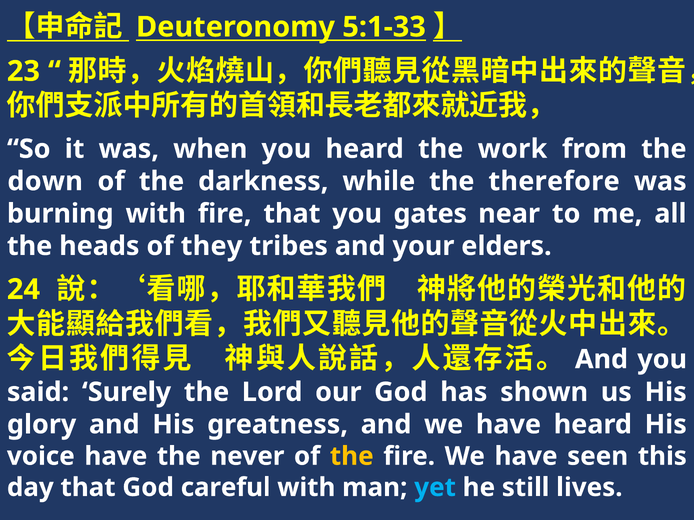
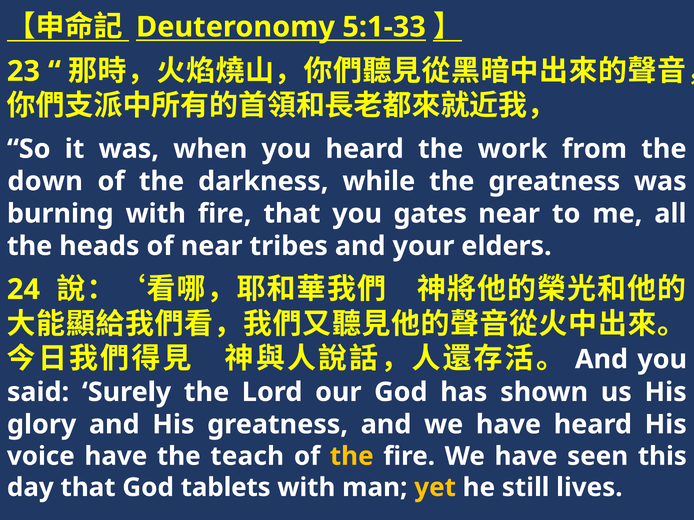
the therefore: therefore -> greatness (554, 182)
of they: they -> near (212, 246)
never: never -> teach (247, 457)
careful: careful -> tablets (226, 488)
yet colour: light blue -> yellow (435, 488)
